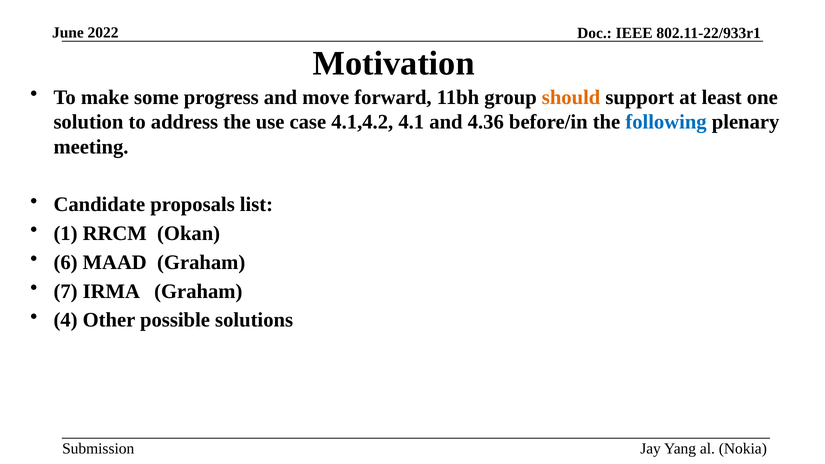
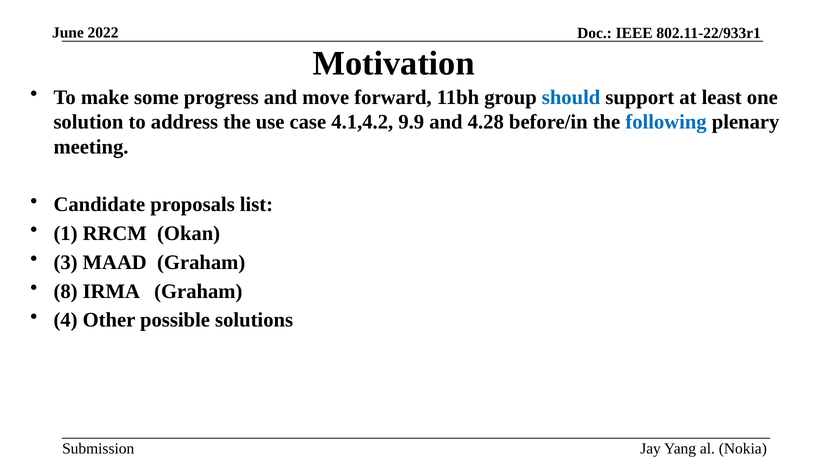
should colour: orange -> blue (571, 97)
4.1: 4.1 -> 9.9 (411, 122)
4.36: 4.36 -> 4.28 (486, 122)
6: 6 -> 3 (66, 262)
7: 7 -> 8 (66, 291)
